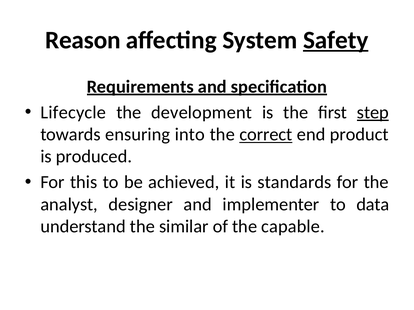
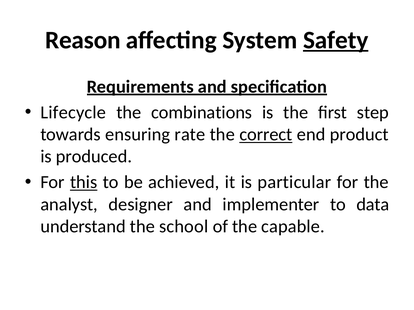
development: development -> combinations (202, 113)
step underline: present -> none (373, 113)
into: into -> rate (190, 135)
this underline: none -> present (84, 183)
standards: standards -> particular (294, 183)
similar: similar -> school (184, 227)
